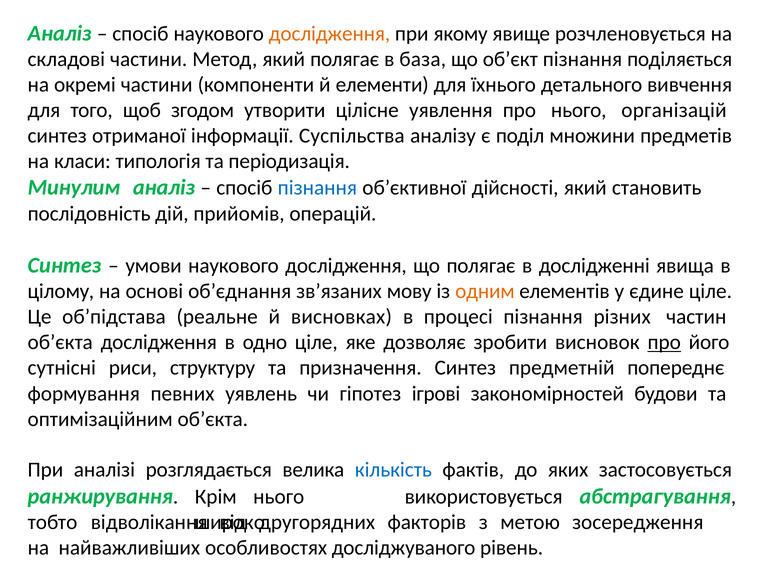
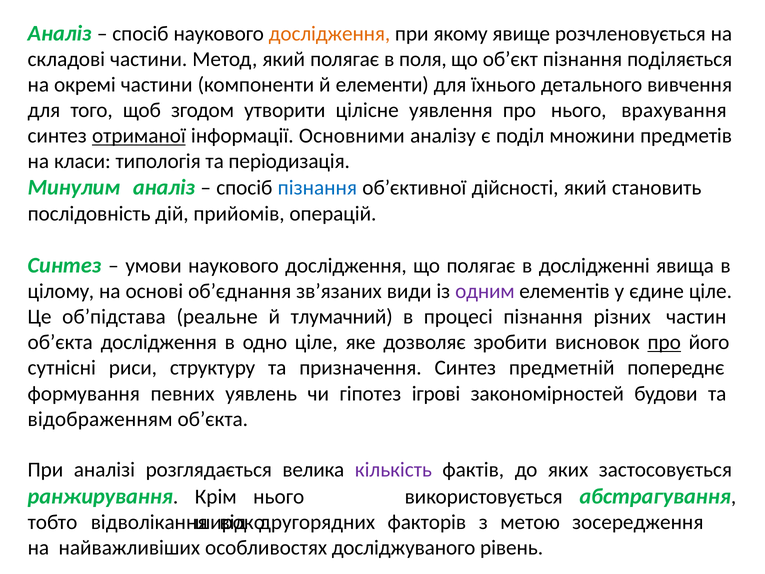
база: база -> поля (423, 59)
організацій: організацій -> врахування (674, 110)
отриманої underline: none -> present (139, 136)
Суспільства: Суспільства -> Основними (352, 136)
мову: мову -> види (409, 291)
одним colour: orange -> purple (485, 291)
висновках: висновках -> тлумачний (342, 317)
оптимізаційним: оптимізаційним -> відображенням (100, 419)
кількість colour: blue -> purple (393, 470)
